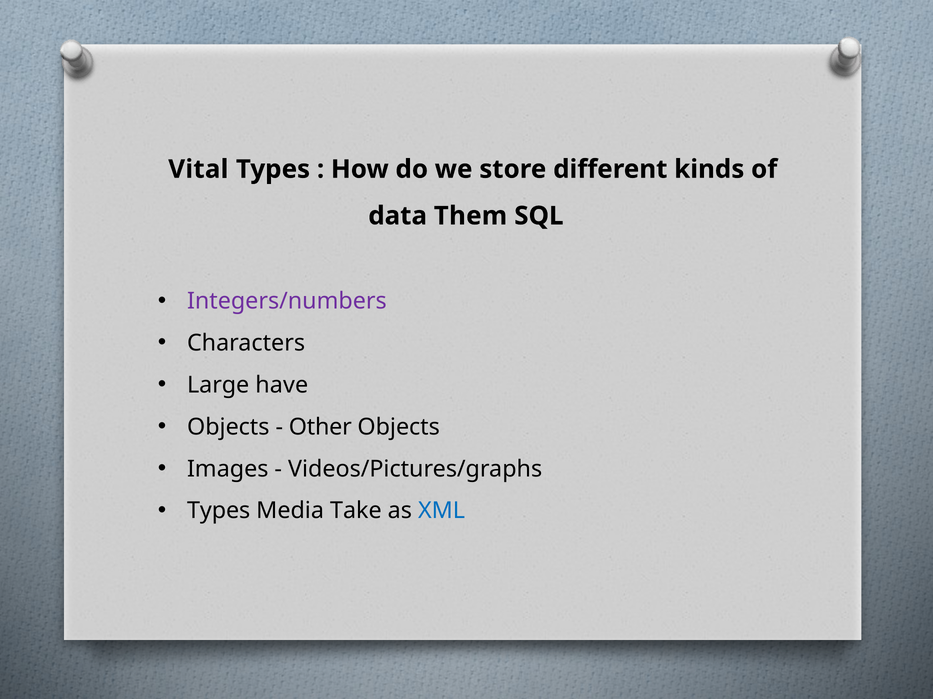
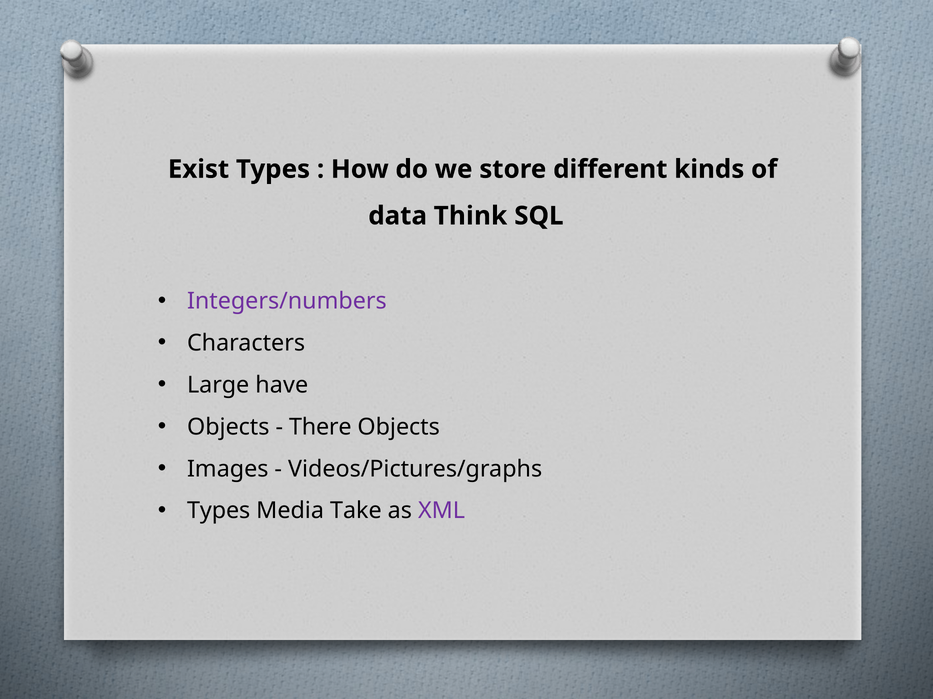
Vital: Vital -> Exist (198, 169)
Them: Them -> Think (470, 216)
Other: Other -> There (320, 427)
XML colour: blue -> purple (442, 511)
